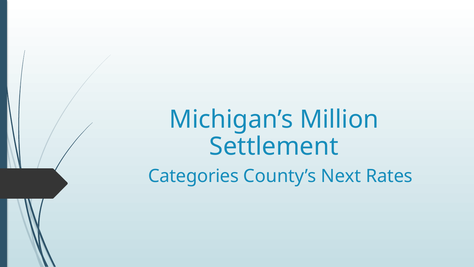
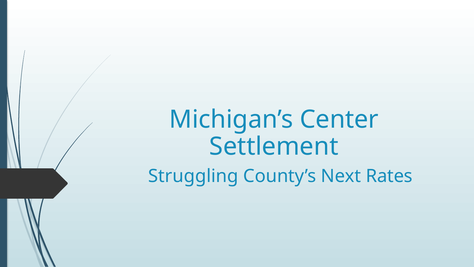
Million: Million -> Center (339, 119)
Categories: Categories -> Struggling (193, 176)
